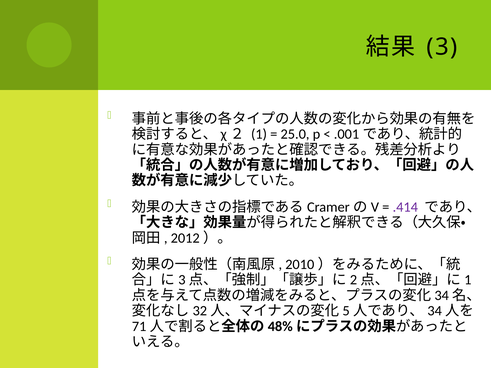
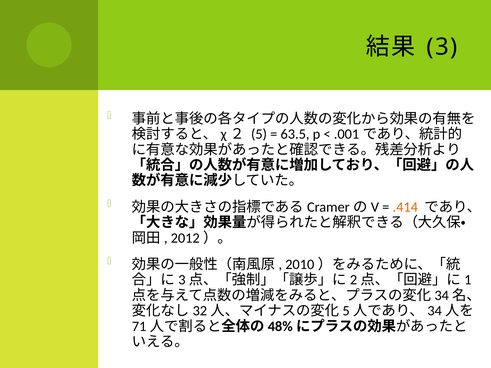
1: 1 -> 5 (259, 134)
25.0: 25.0 -> 63.5 (295, 134)
.414 colour: purple -> orange (405, 207)
